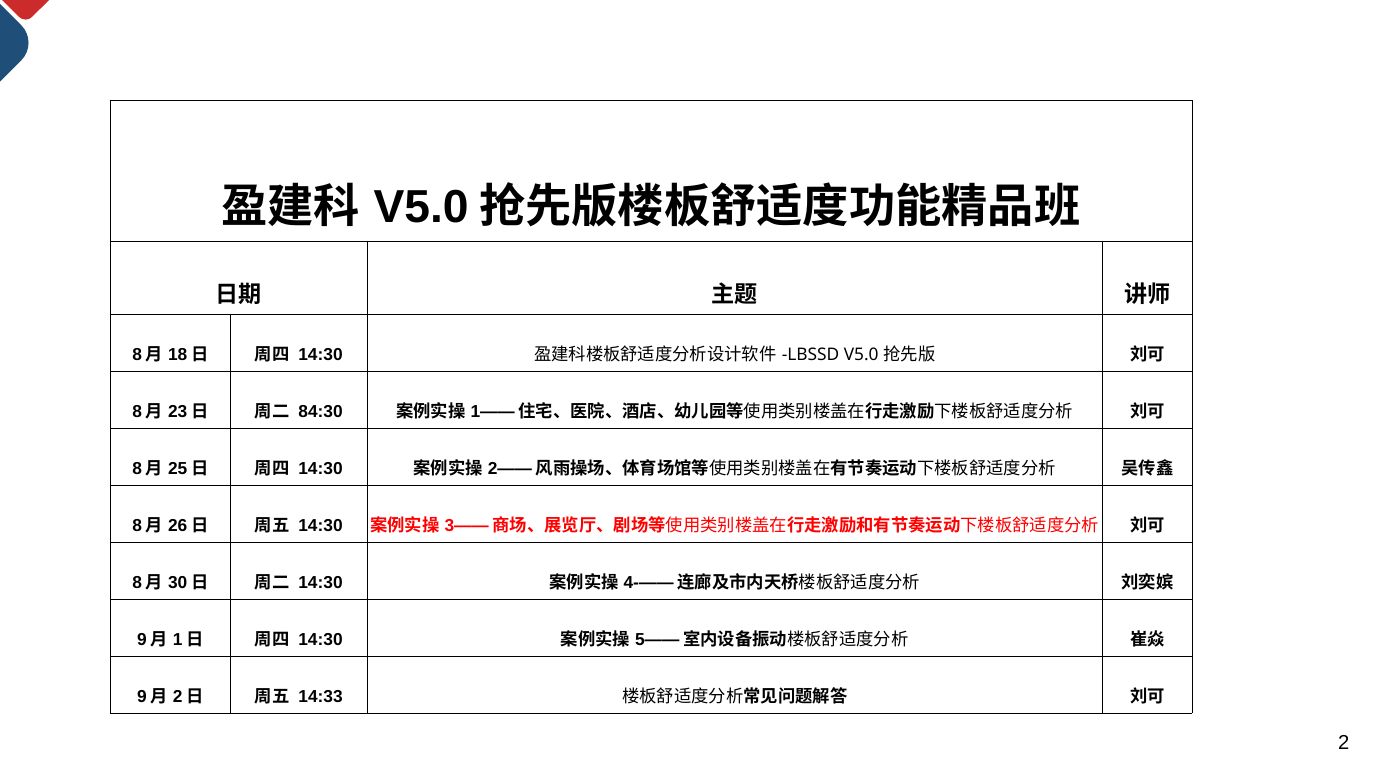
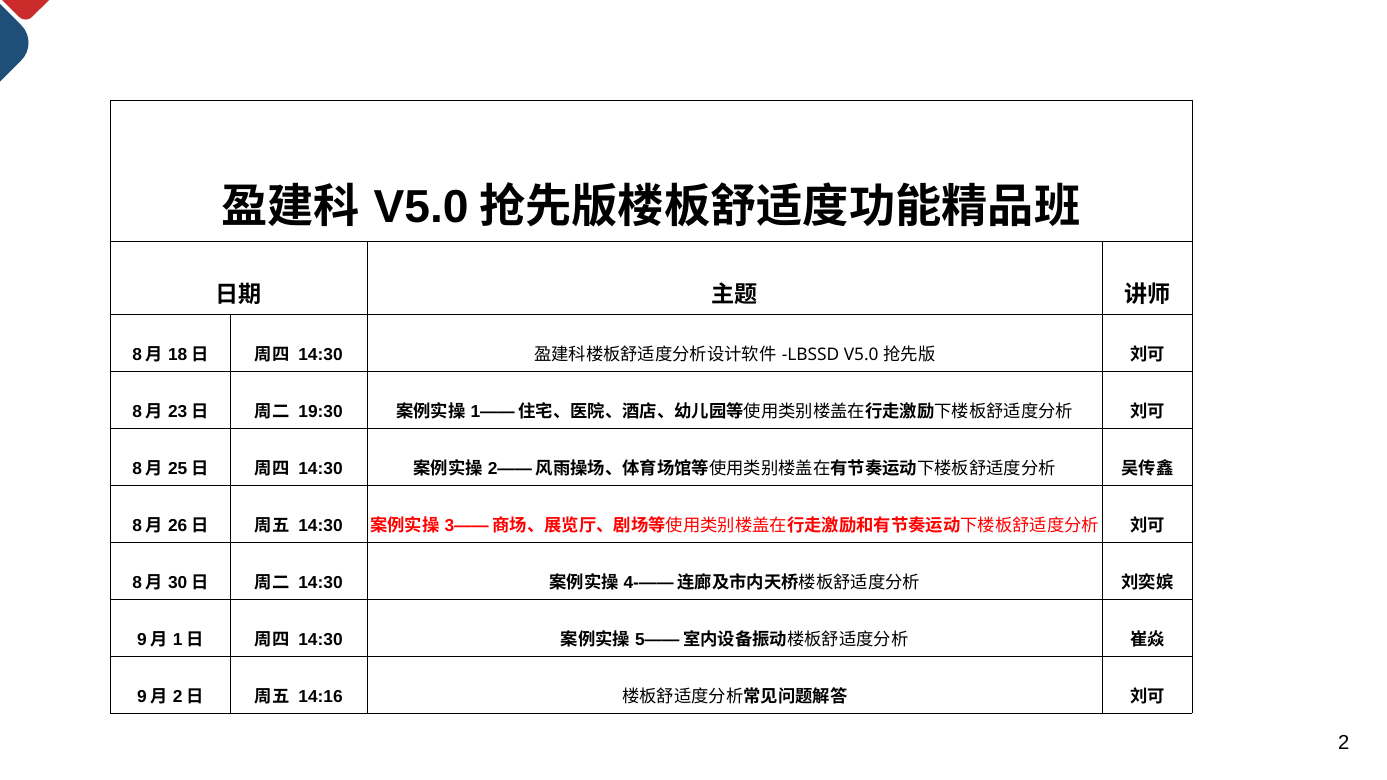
84:30: 84:30 -> 19:30 (321, 412)
14:33: 14:33 -> 14:16 (321, 697)
